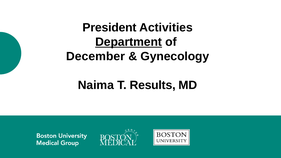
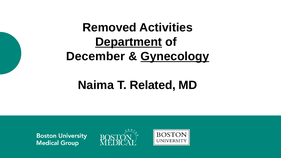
President: President -> Removed (109, 28)
Gynecology underline: none -> present (175, 56)
Results: Results -> Related (153, 85)
